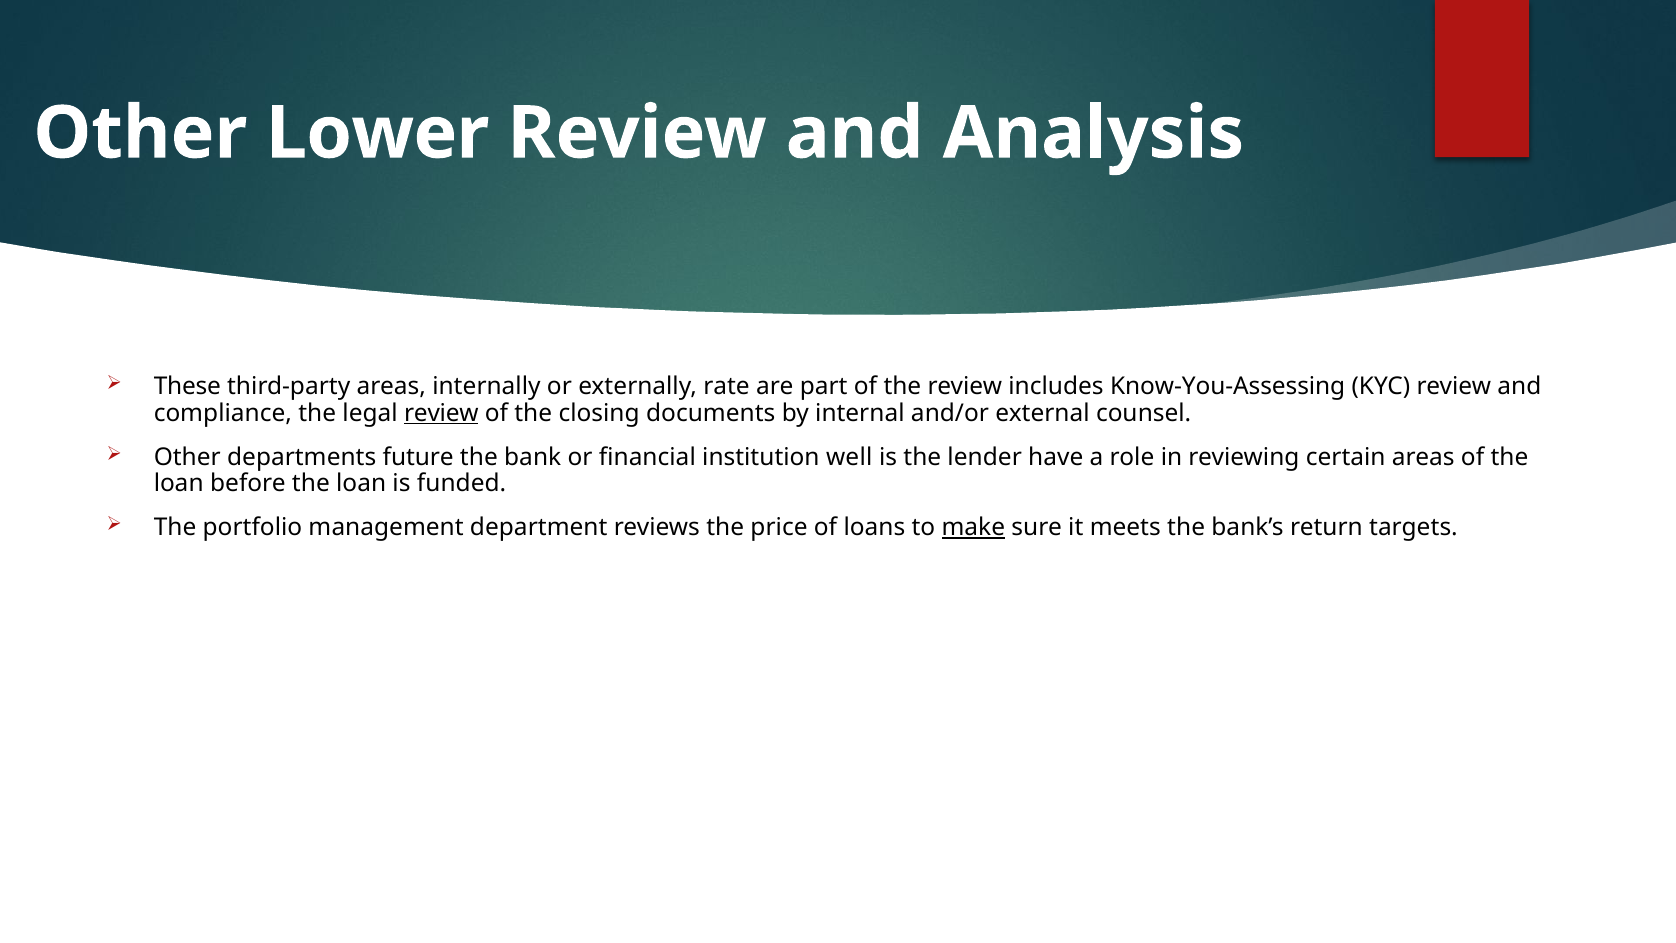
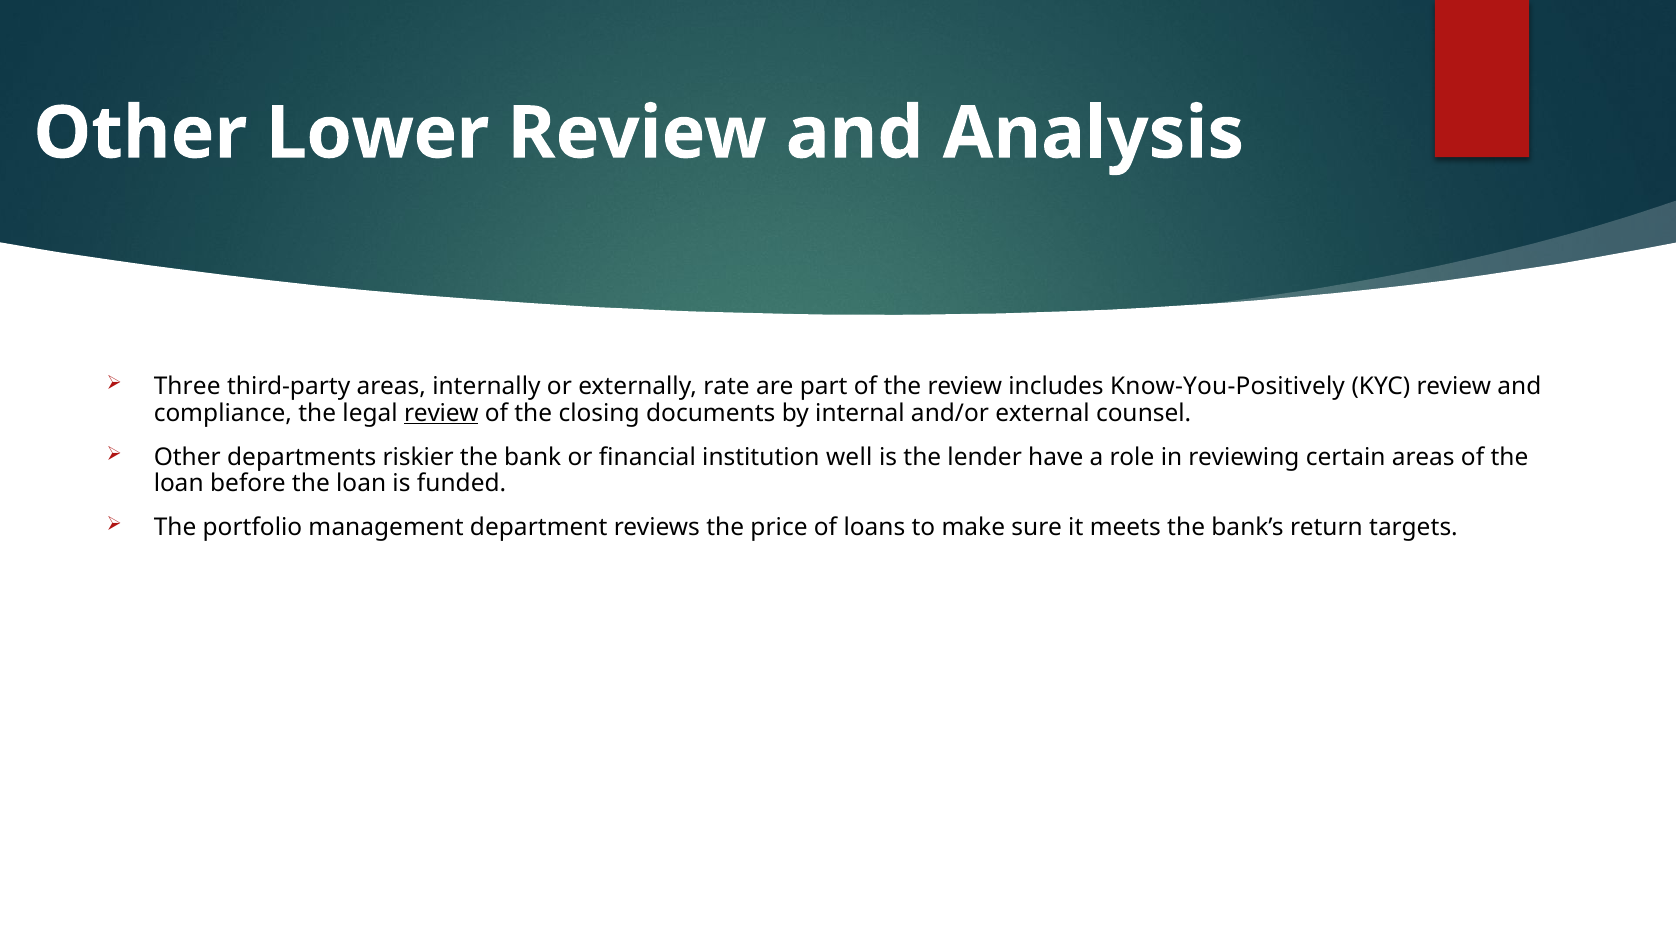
These: These -> Three (187, 387)
Know-You-Assessing: Know-You-Assessing -> Know-You-Positively (1228, 387)
future: future -> riskier (418, 457)
make underline: present -> none (973, 528)
